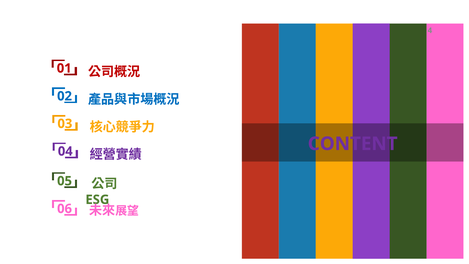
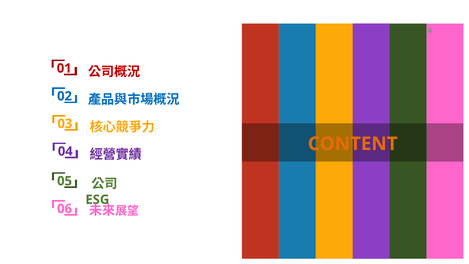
CONTENT colour: purple -> orange (353, 144)
